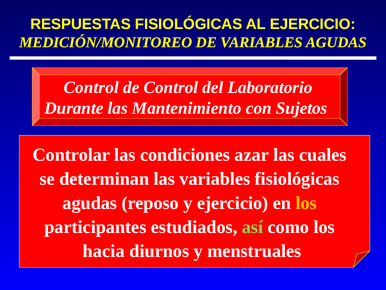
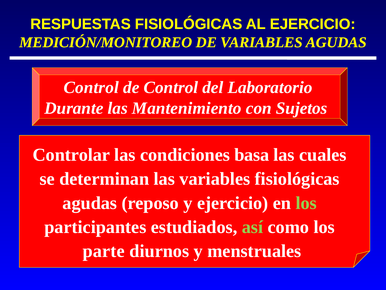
azar: azar -> basa (252, 155)
los colour: yellow -> light green (306, 203)
hacia: hacia -> parte (104, 251)
